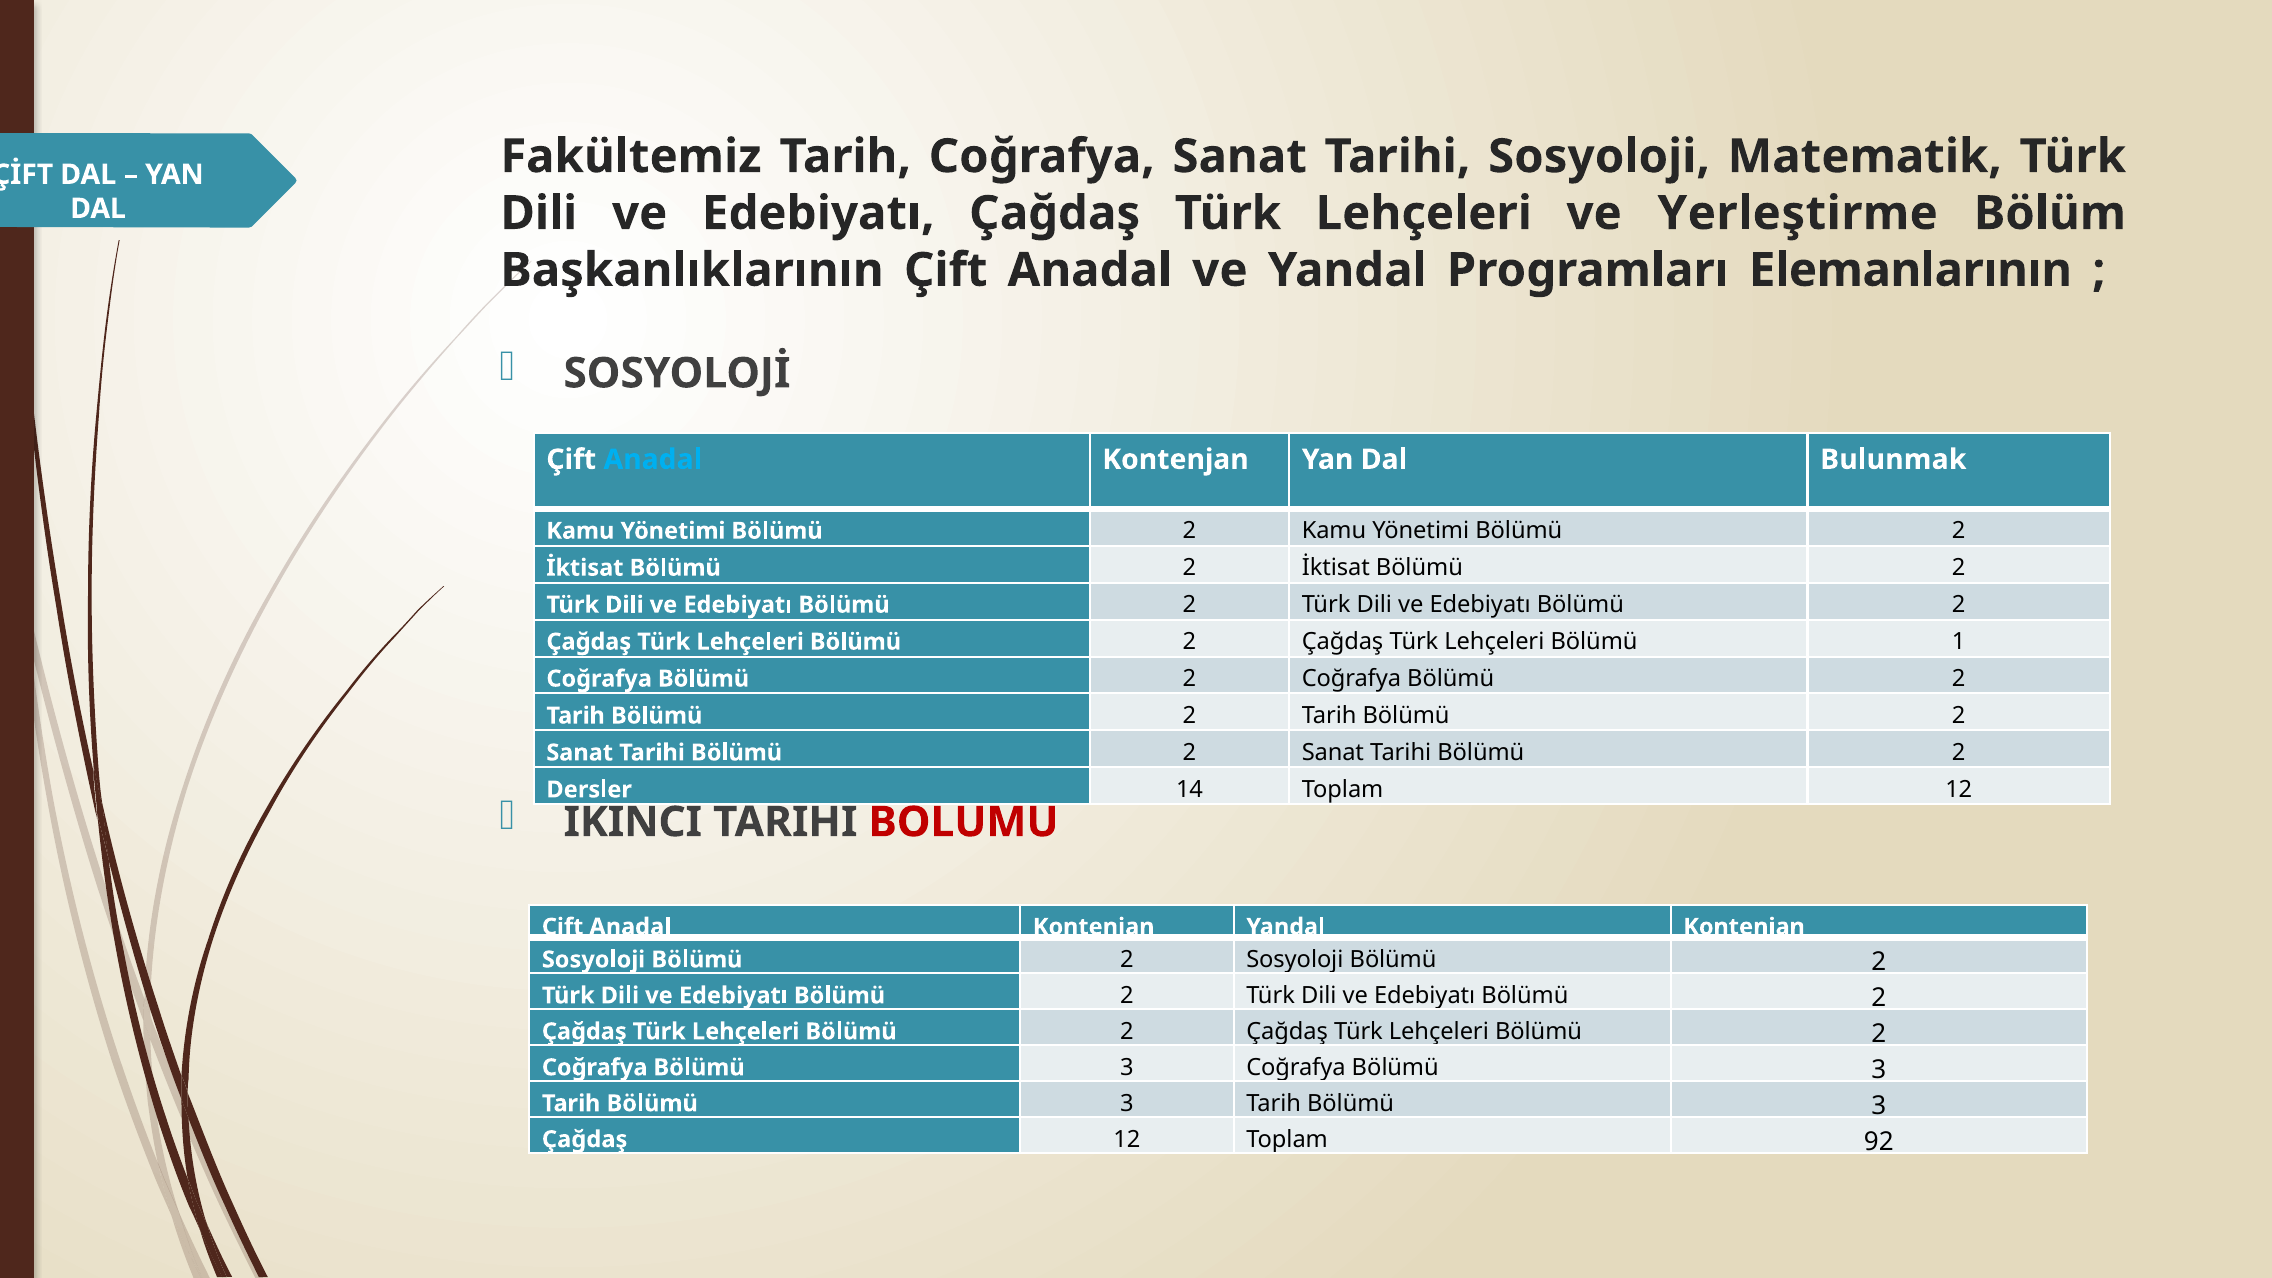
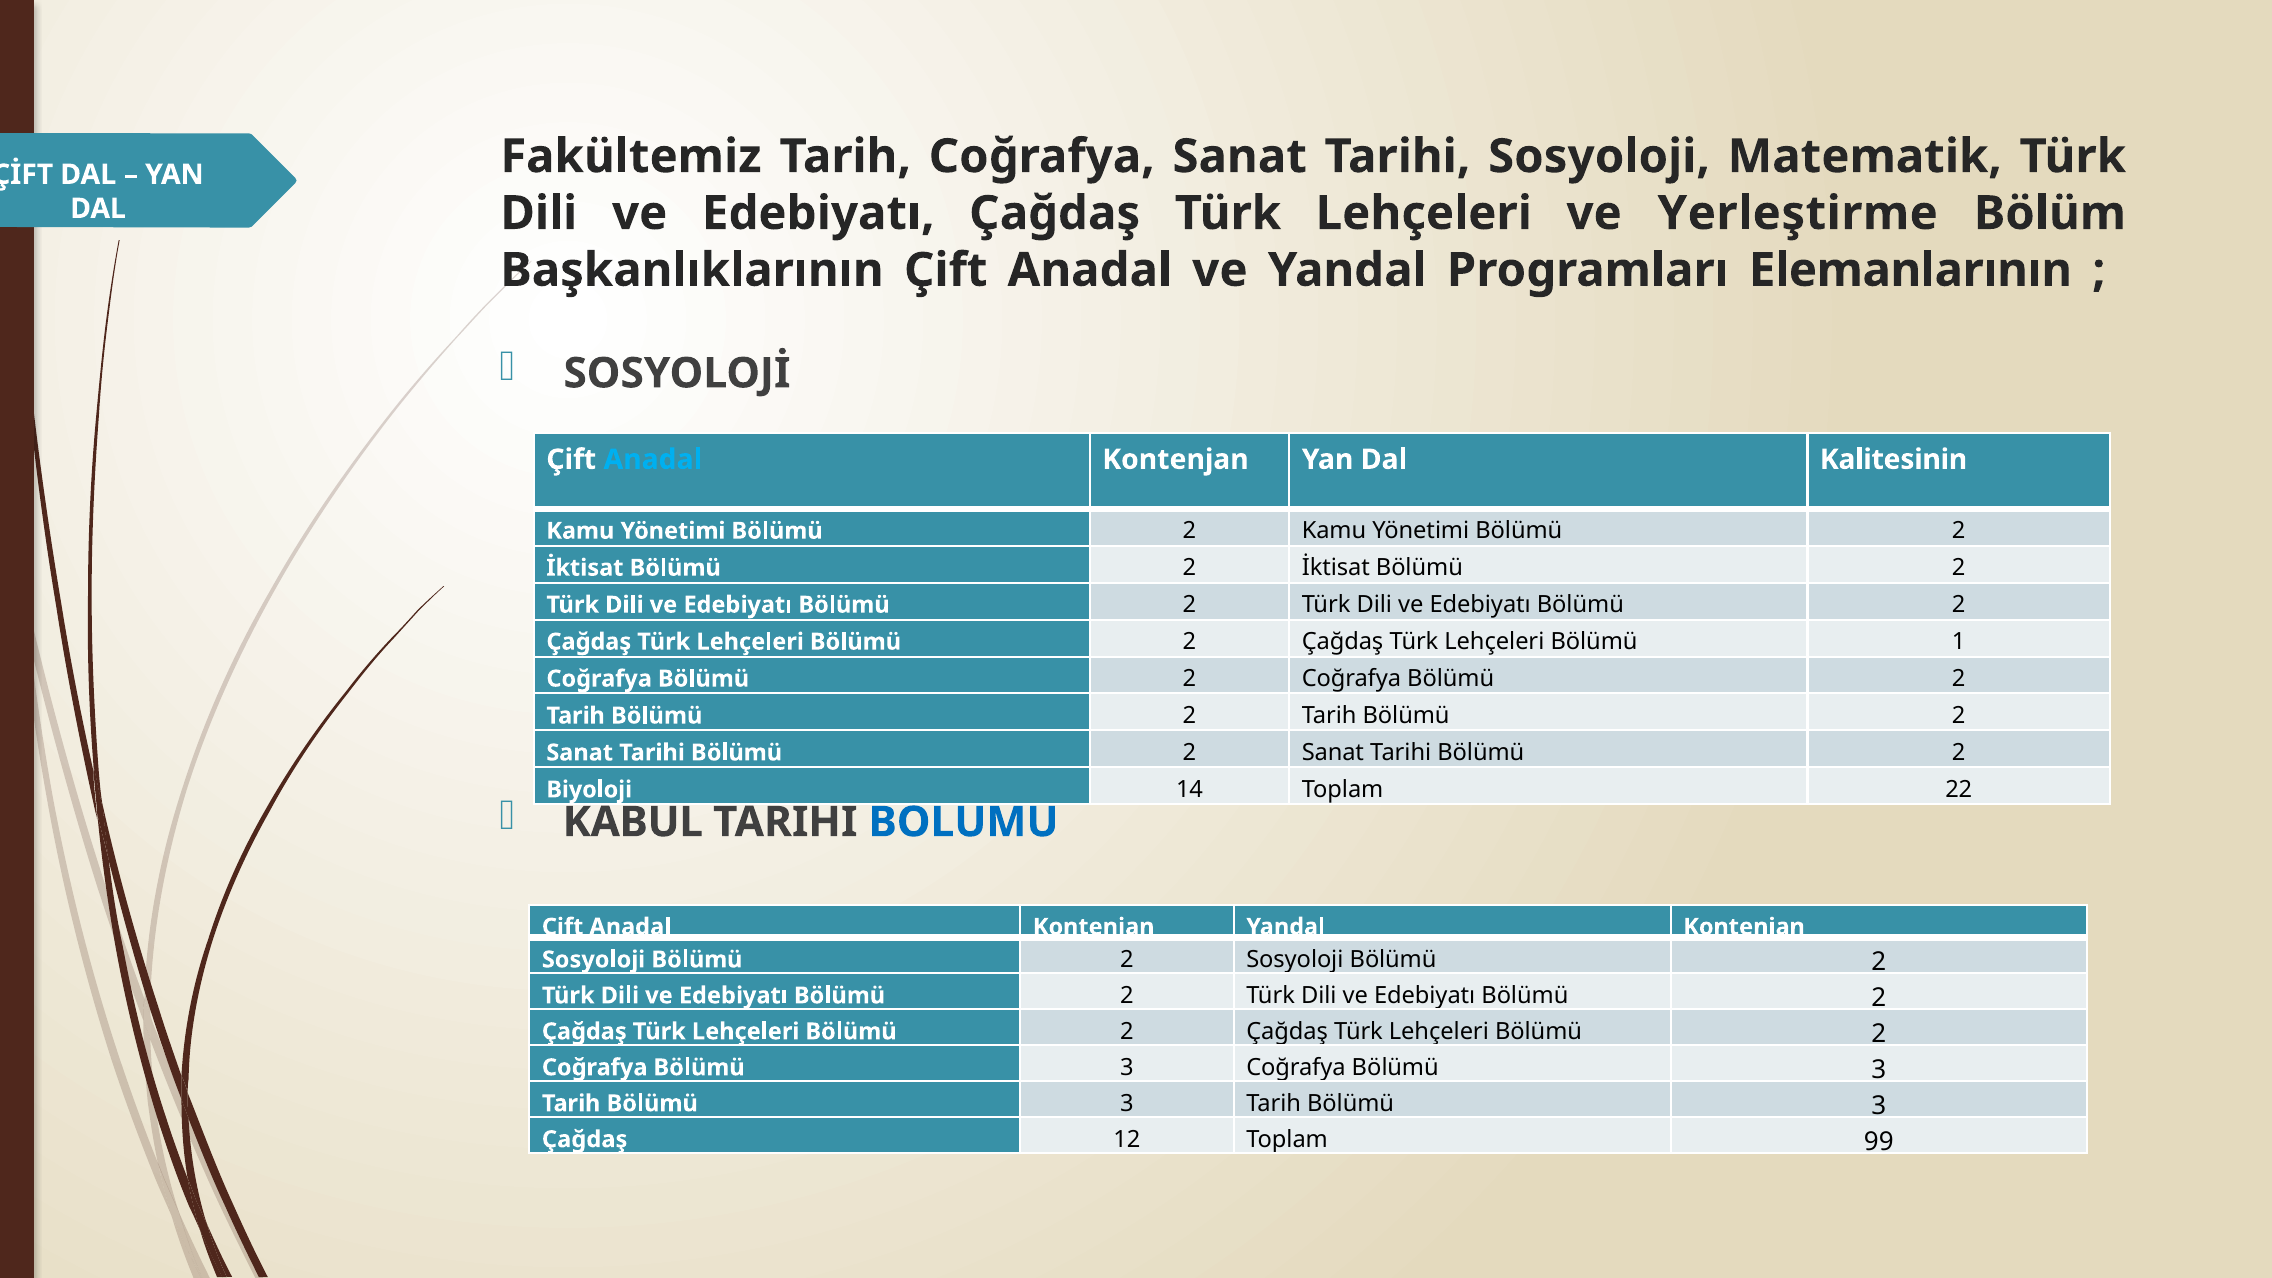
Bulunmak: Bulunmak -> Kalitesinin (1894, 459)
Dersler: Dersler -> Biyoloji (589, 790)
Toplam 12: 12 -> 22 (1959, 790)
IKINCI: IKINCI -> KABUL (633, 822)
BÖLÜMÜ colour: red -> blue (964, 822)
92: 92 -> 99 (1879, 1142)
